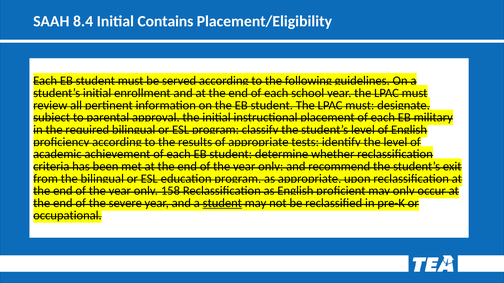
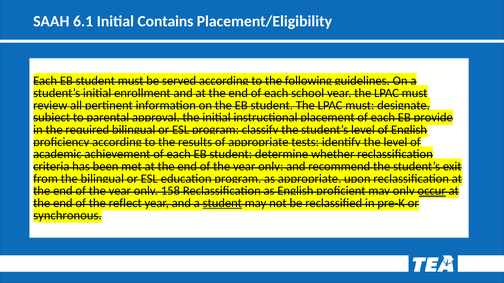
8.4: 8.4 -> 6.1 (83, 21)
military: military -> provide (433, 118)
occur underline: none -> present (432, 191)
severe: severe -> reflect (125, 203)
occupational: occupational -> synchronous (67, 216)
